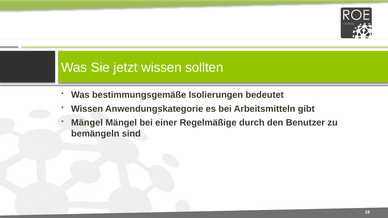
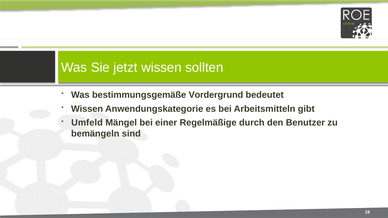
Isolierungen: Isolierungen -> Vordergrund (216, 95)
Mängel: Mängel -> Umfeld (87, 123)
